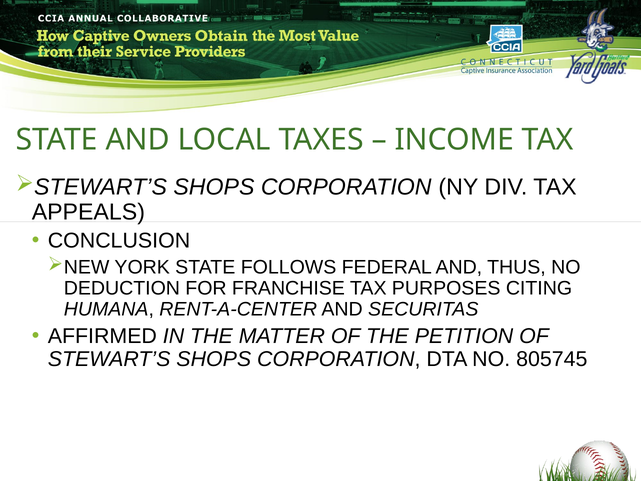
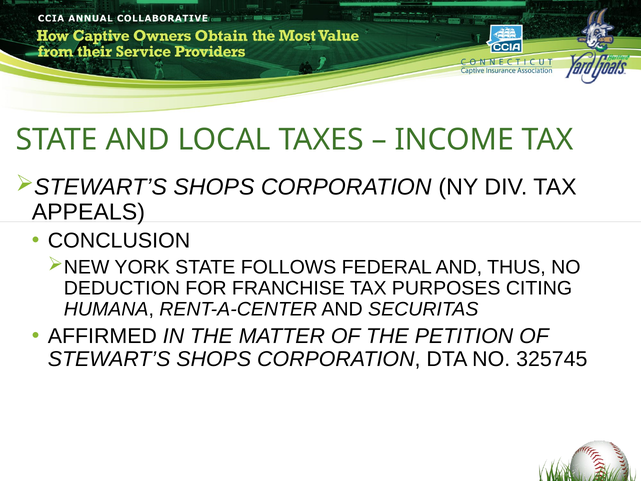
805745: 805745 -> 325745 (552, 359)
